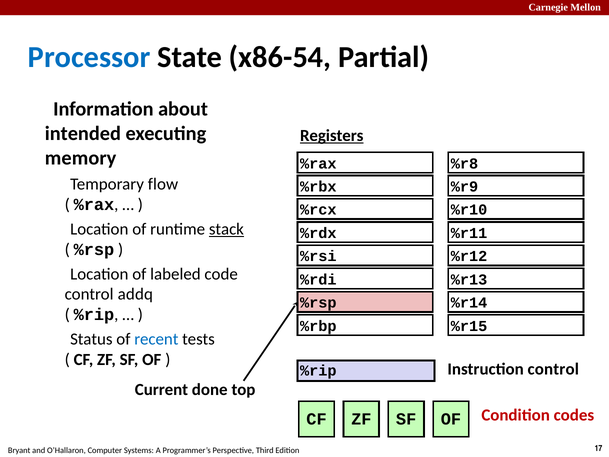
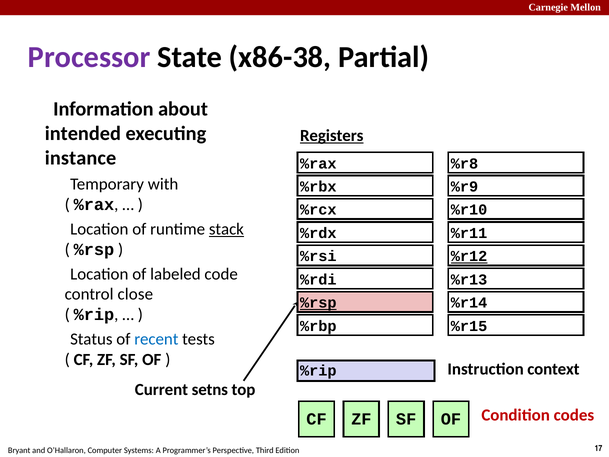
Processor colour: blue -> purple (89, 57)
x86-54: x86-54 -> x86-38 (280, 57)
memory: memory -> instance (81, 158)
flow: flow -> with (163, 184)
%r12 underline: none -> present (469, 256)
addq: addq -> close (135, 294)
%rsp underline: none -> present (318, 303)
Instruction control: control -> context (553, 369)
done: done -> setns (210, 389)
